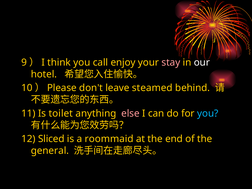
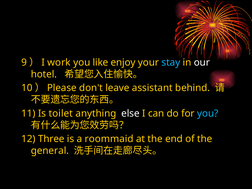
think: think -> work (59, 62)
call: call -> like (101, 62)
stay colour: pink -> light blue (171, 62)
steamed: steamed -> assistant (152, 88)
else colour: pink -> white (130, 113)
Sliced: Sliced -> Three (51, 139)
